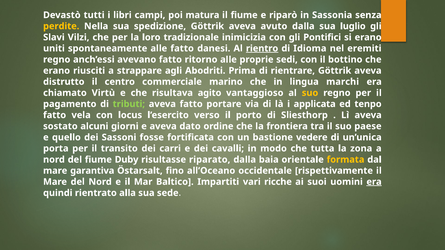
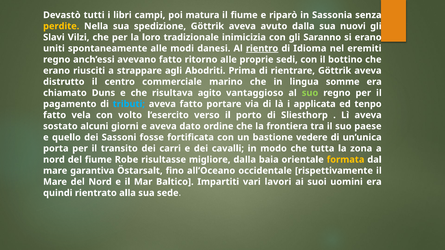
luglio: luglio -> nuovi (353, 26)
Pontifici: Pontifici -> Saranno (322, 37)
alle fatto: fatto -> modi (182, 48)
marchi: marchi -> somme (343, 82)
Virtù: Virtù -> Duns (103, 93)
suo colour: yellow -> light green (310, 93)
tributi colour: light green -> light blue (129, 104)
locus: locus -> volto (130, 115)
Duby: Duby -> Robe (127, 160)
riparato: riparato -> migliore (210, 160)
ricche: ricche -> lavori (278, 182)
era underline: present -> none (374, 182)
